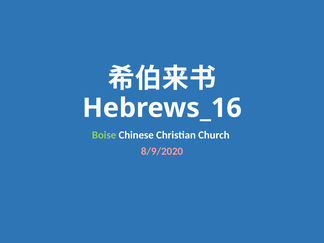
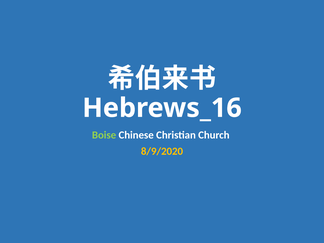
8/9/2020 colour: pink -> yellow (162, 151)
